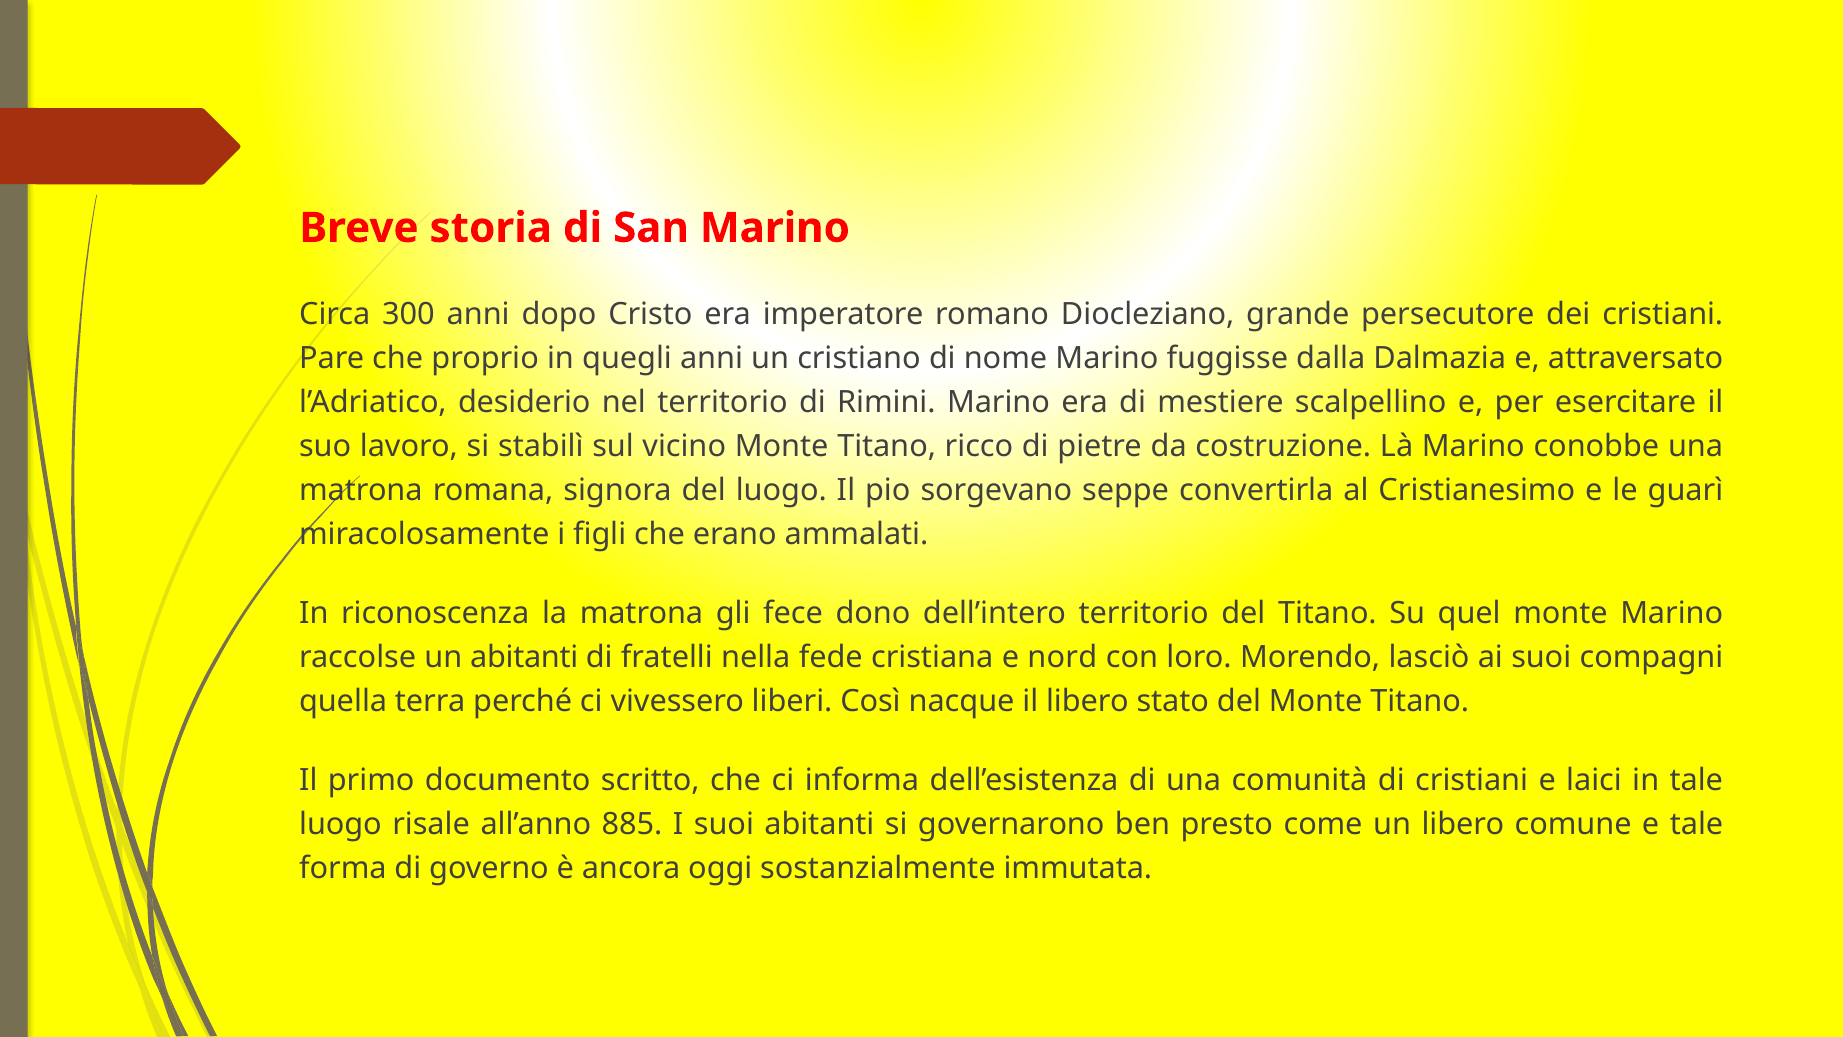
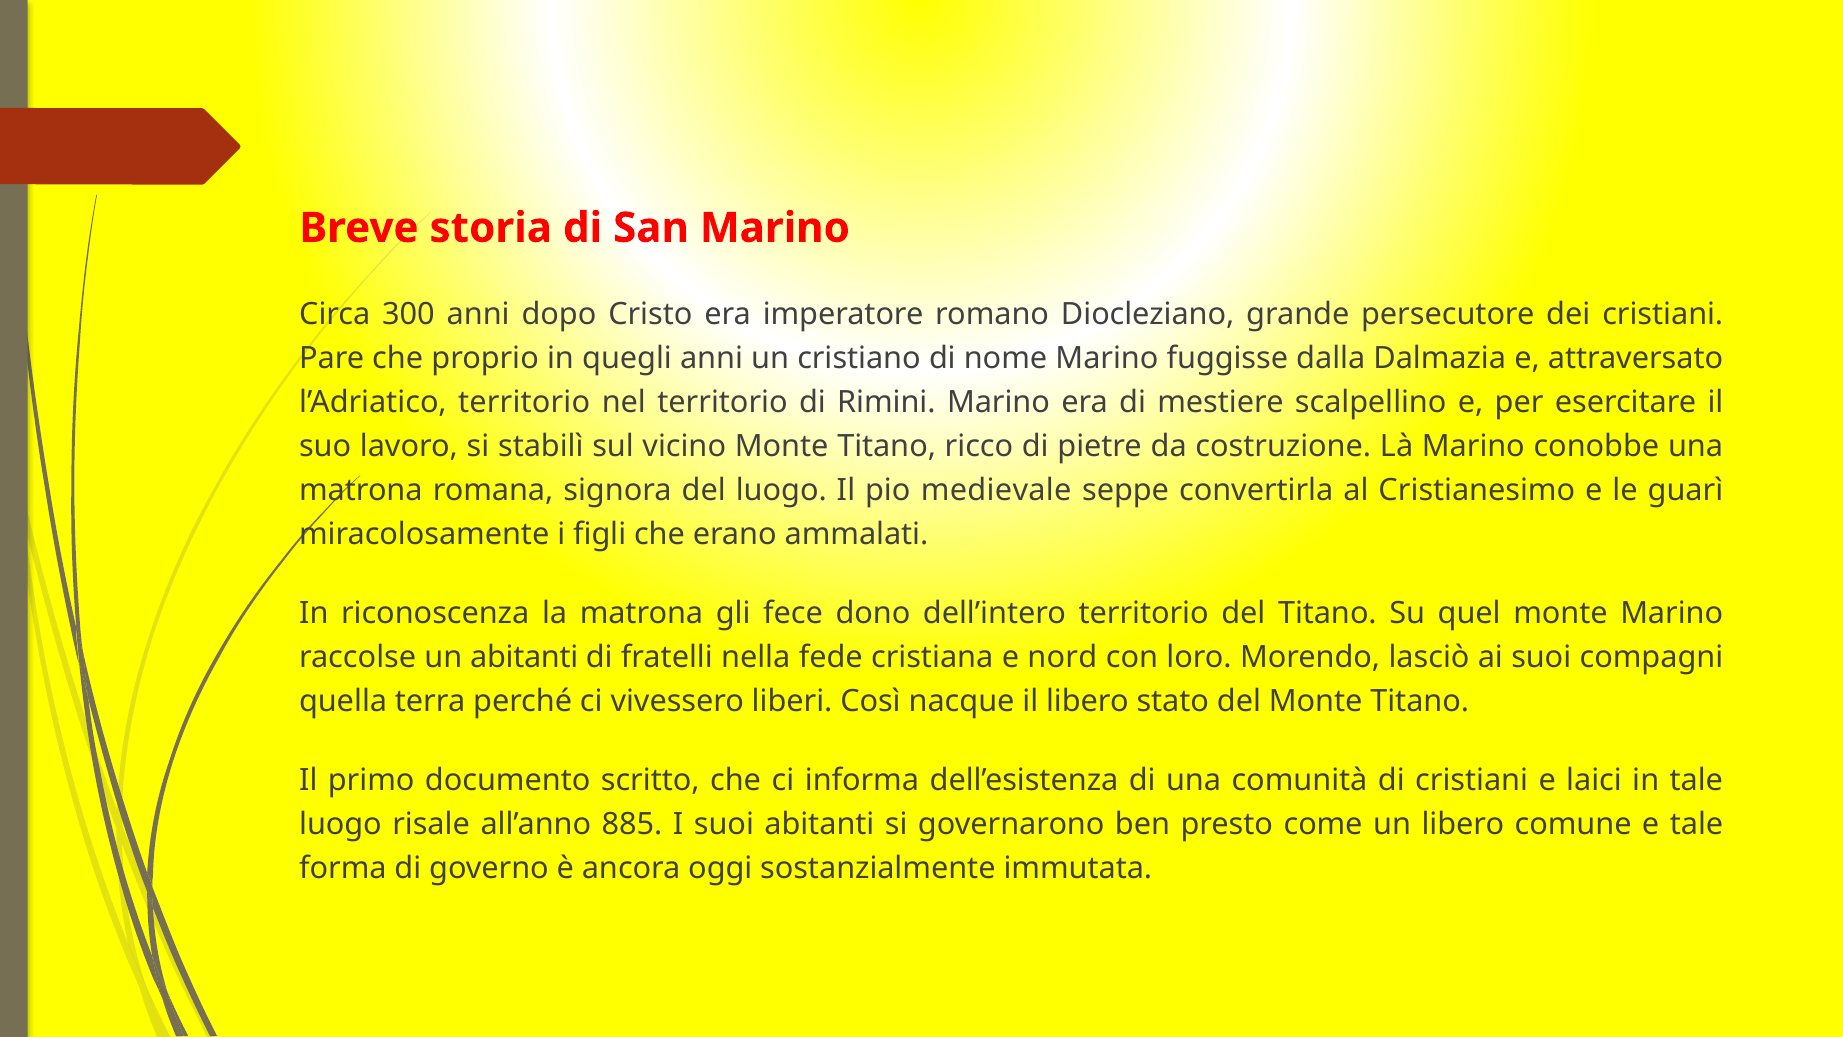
l’Adriatico desiderio: desiderio -> territorio (524, 402)
sorgevano: sorgevano -> medievale (996, 490)
